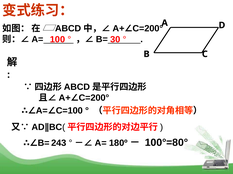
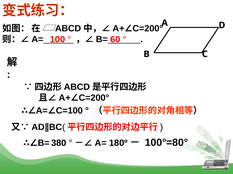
30: 30 -> 60 (115, 40)
243: 243 -> 380 (59, 144)
